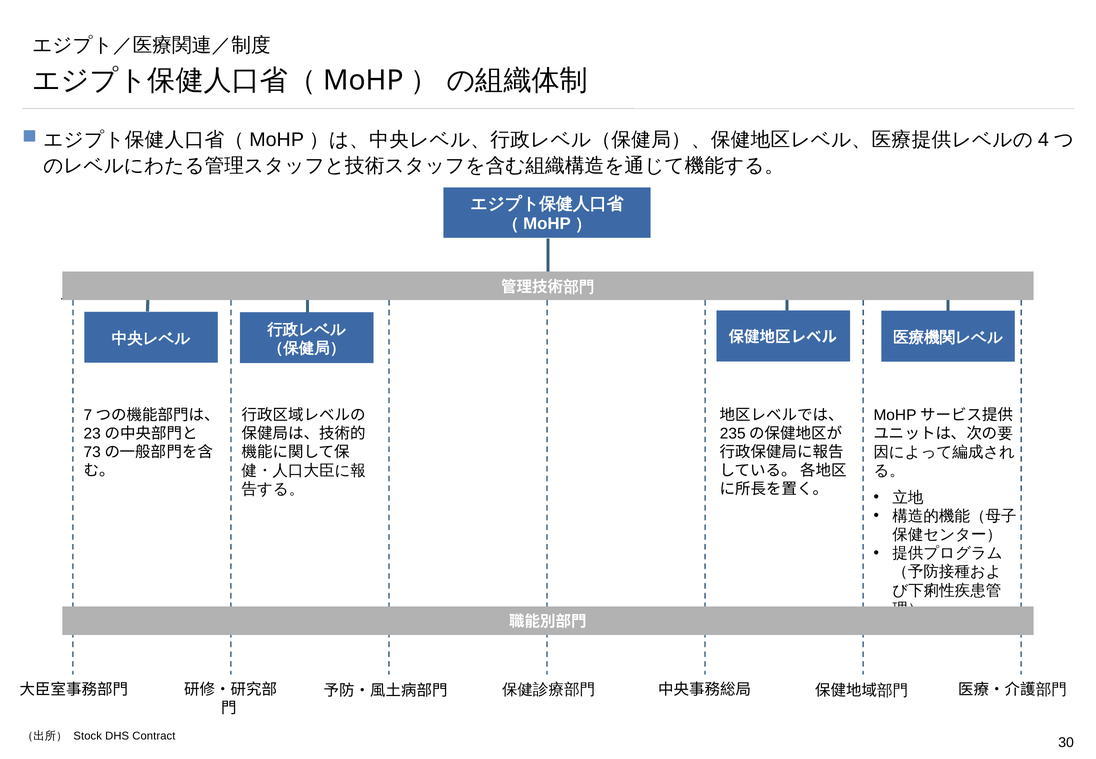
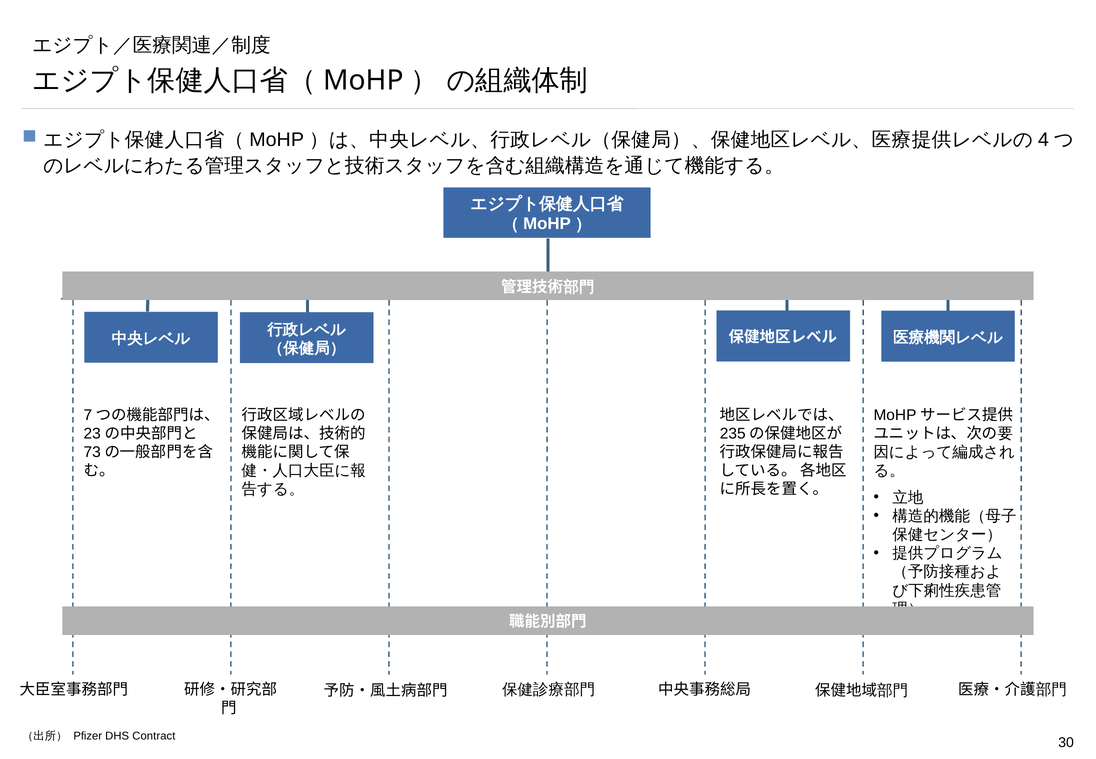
Stock: Stock -> Pfizer (88, 736)
